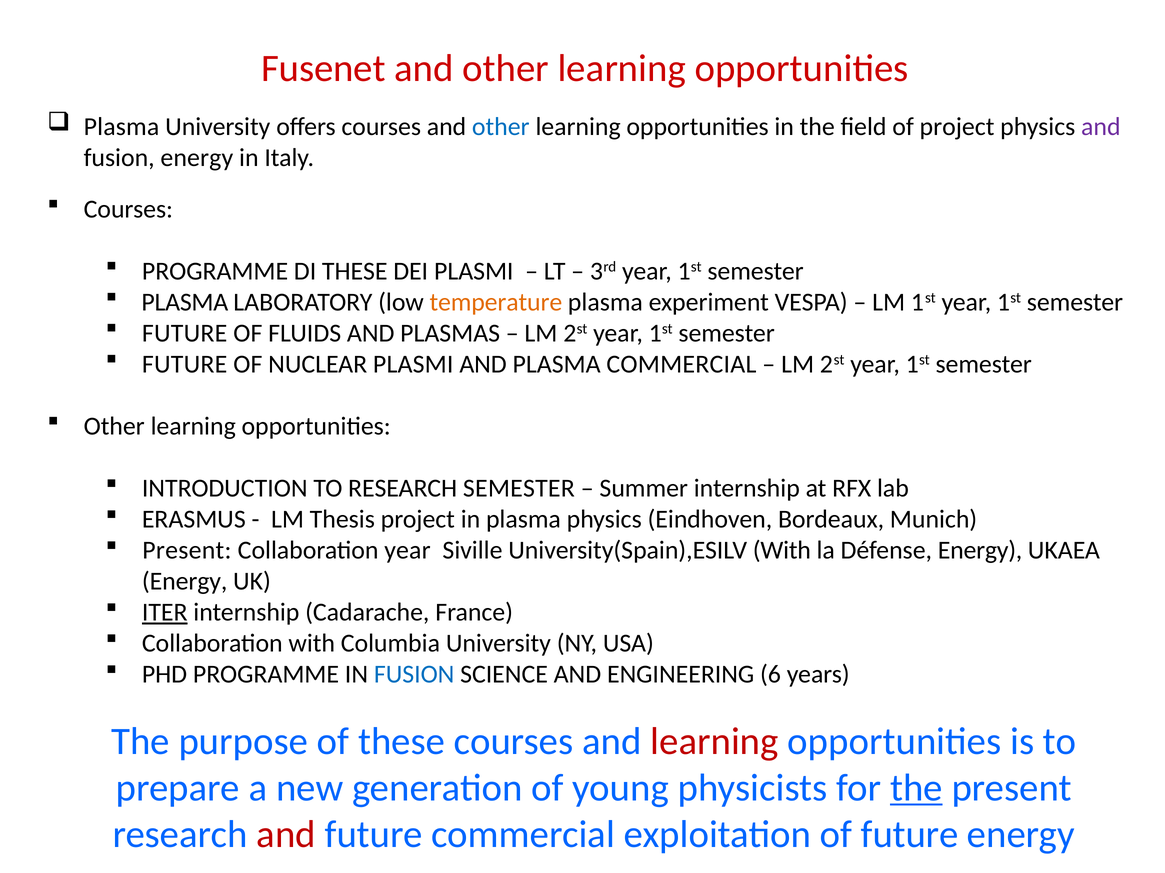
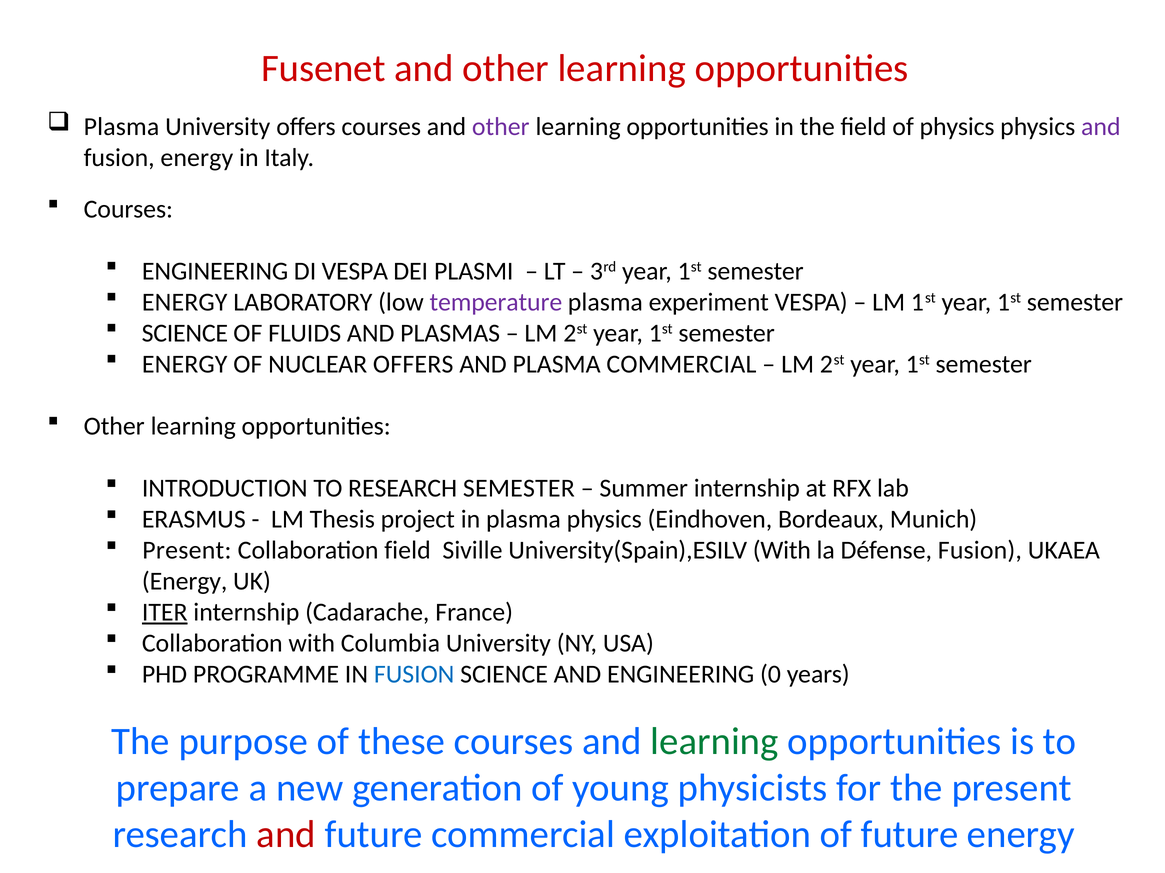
other colour: blue -> purple (501, 127)
of project: project -> physics (957, 127)
PROGRAMME: PROGRAMME -> ENGINEERING (215, 271)
DI THESE: THESE -> VESPA (355, 271)
PLASMA: PLASMA -> ENERGY (185, 302)
temperature colour: orange -> purple (496, 302)
FUTURE: FUTURE -> SCIENCE (185, 333)
FUTURE: FUTURE -> ENERGY (185, 364)
NUCLEAR PLASMI: PLASMI -> OFFERS (413, 364)
Collaboration year: year -> field (408, 551)
Défense Energy: Energy -> Fusion (980, 551)
6: 6 -> 0 (771, 675)
learning colour: red -> green (715, 742)
the underline: present -> none (916, 789)
